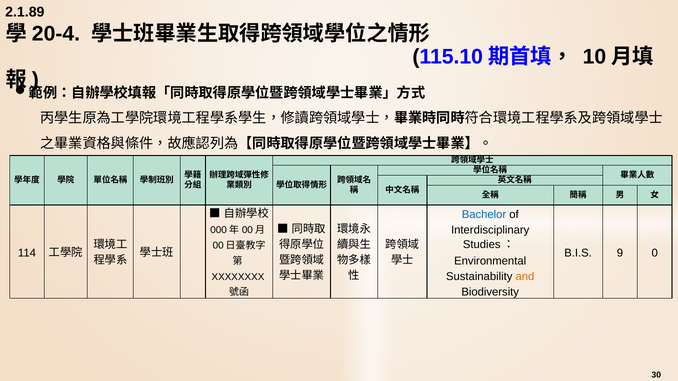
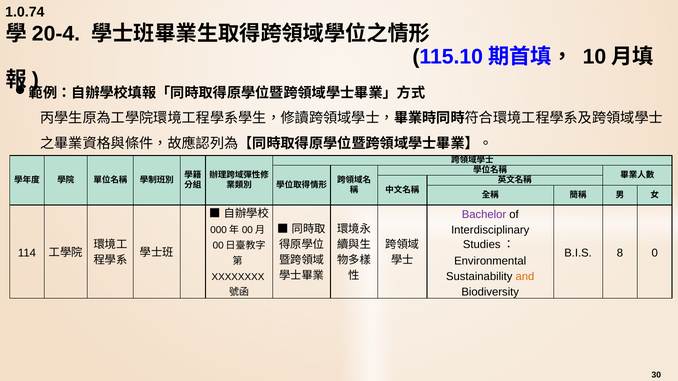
2.1.89: 2.1.89 -> 1.0.74 (25, 12)
Bachelor colour: blue -> purple (484, 215)
9: 9 -> 8 (620, 253)
